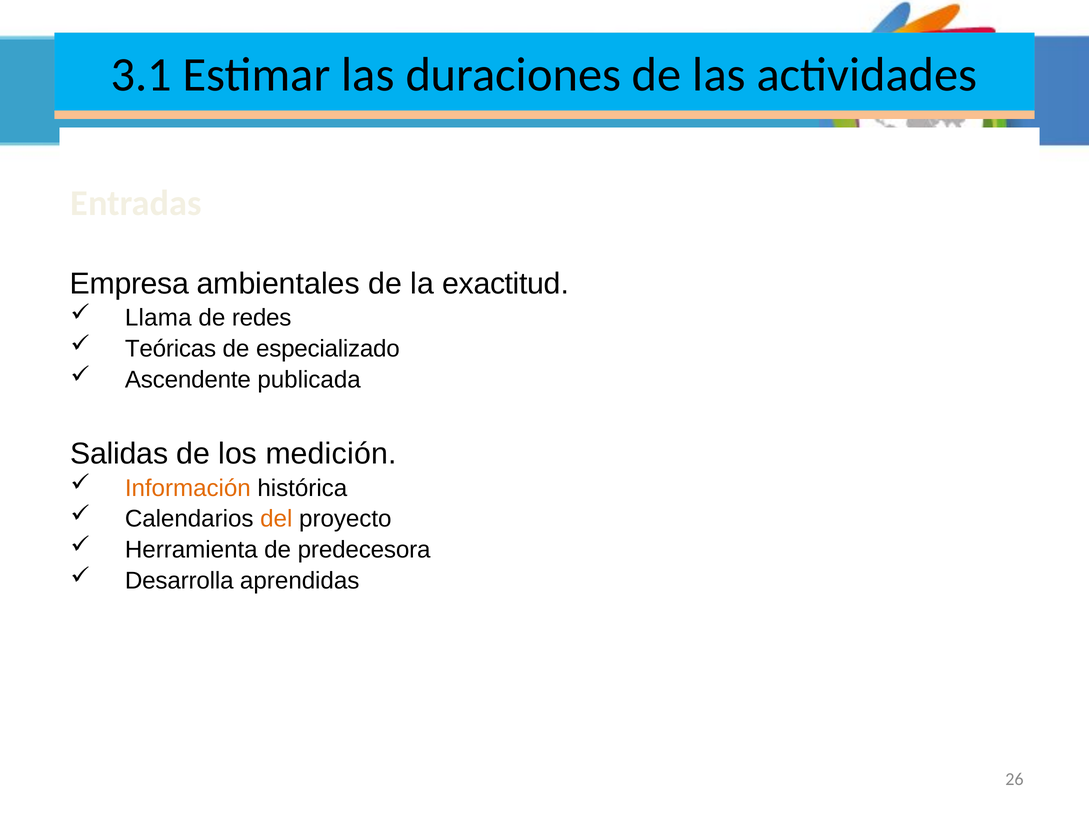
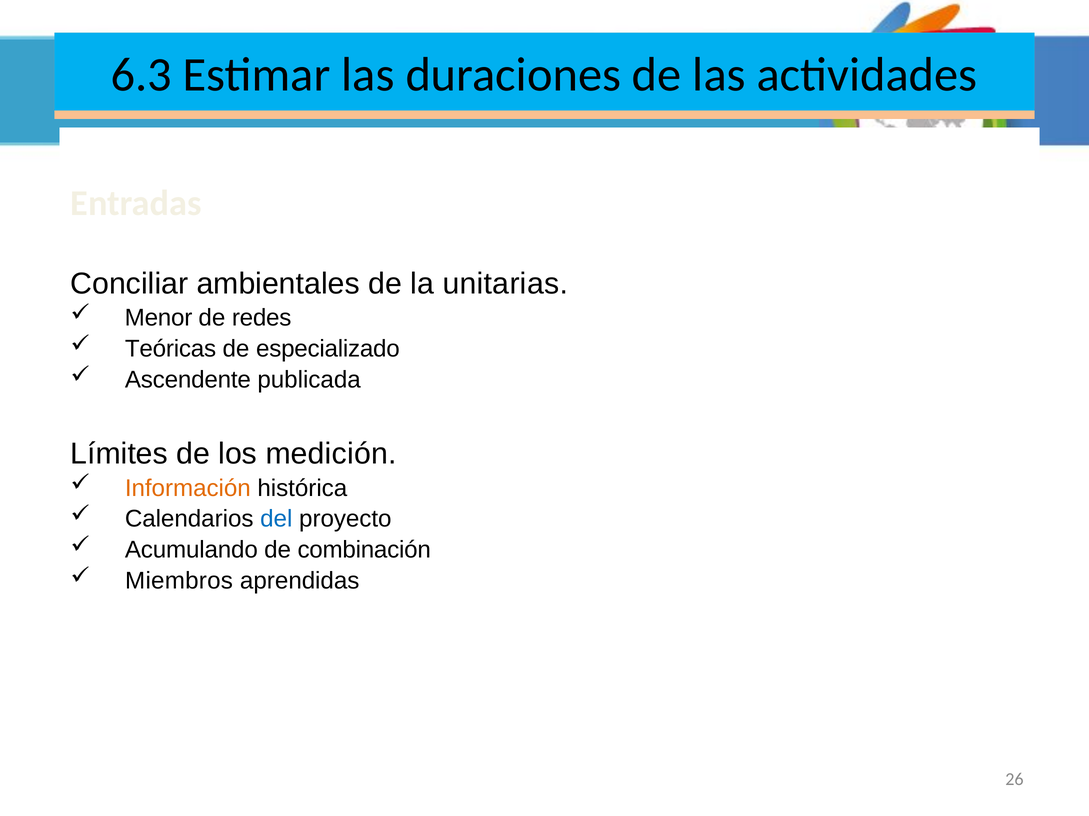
3.1: 3.1 -> 6.3 (141, 75)
Empresa: Empresa -> Conciliar (129, 284)
exactitud: exactitud -> unitarias (505, 284)
Llama: Llama -> Menor (159, 318)
Salidas: Salidas -> Límites (119, 454)
del colour: orange -> blue (276, 519)
Herramienta: Herramienta -> Acumulando (191, 550)
predecesora: predecesora -> combinación (364, 550)
Desarrolla: Desarrolla -> Miembros (179, 581)
